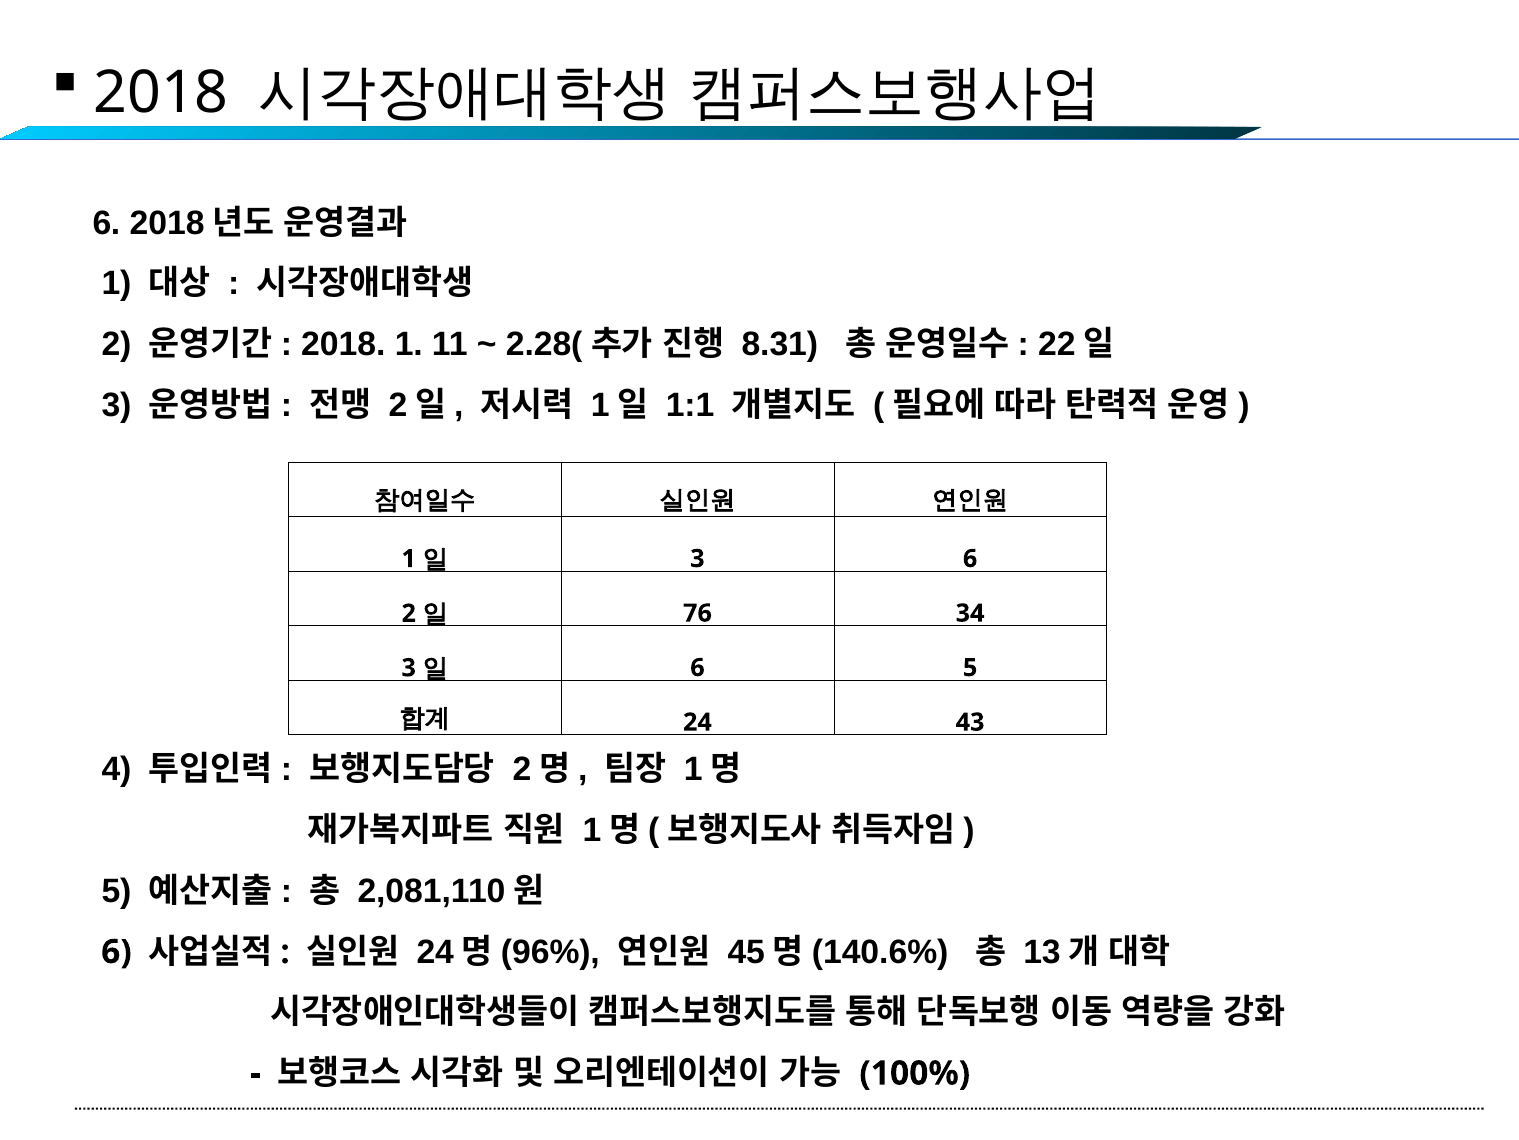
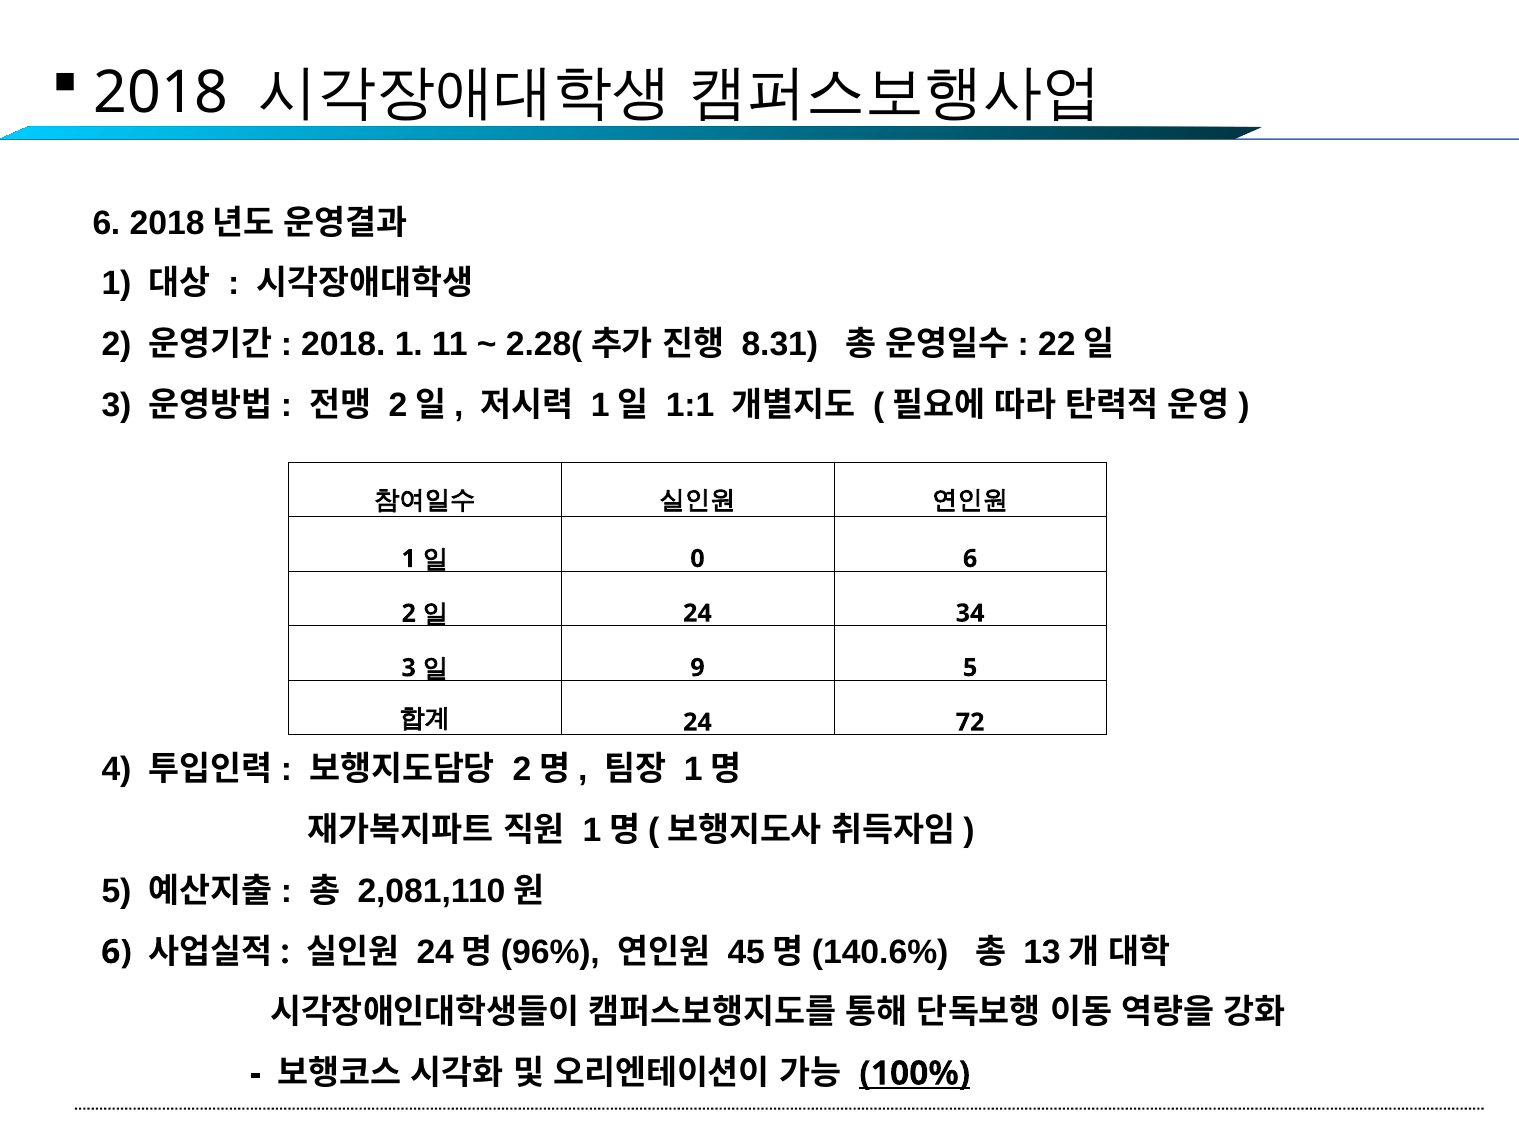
3: 3 -> 0 (697, 558)
76: 76 -> 24 (697, 613)
6: 6 -> 9 (697, 667)
43: 43 -> 72 (970, 722)
100% underline: none -> present (915, 1073)
